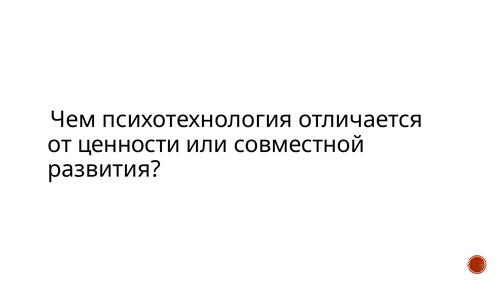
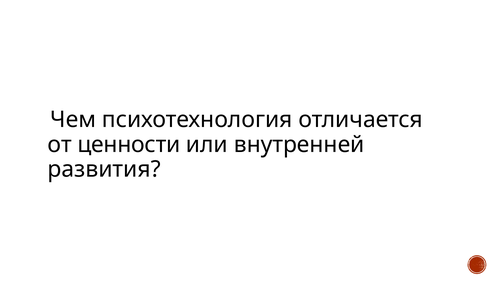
совместной: совместной -> внутренней (299, 145)
